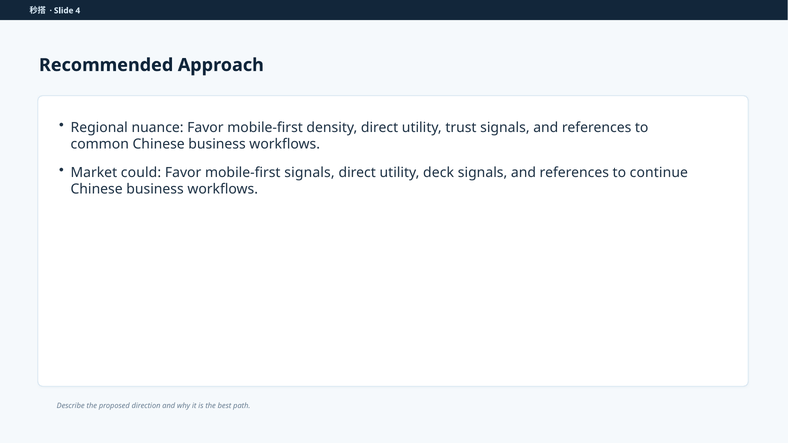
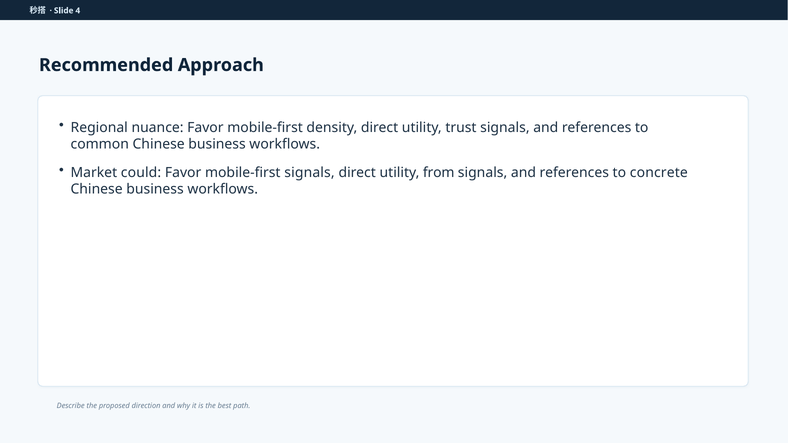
deck: deck -> from (439, 173)
continue: continue -> concrete (659, 173)
